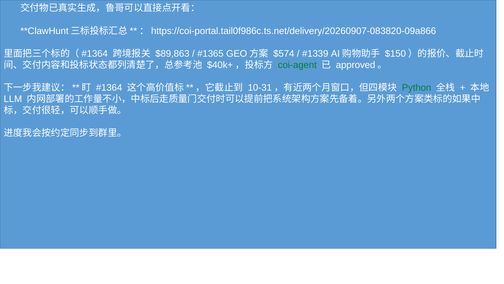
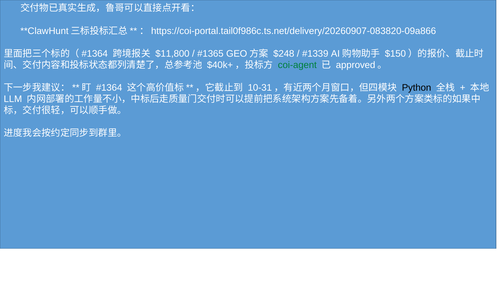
$89,863: $89,863 -> $11,800 (172, 54)
$574: $574 -> $248 (284, 54)
Python colour: green -> black (417, 88)
